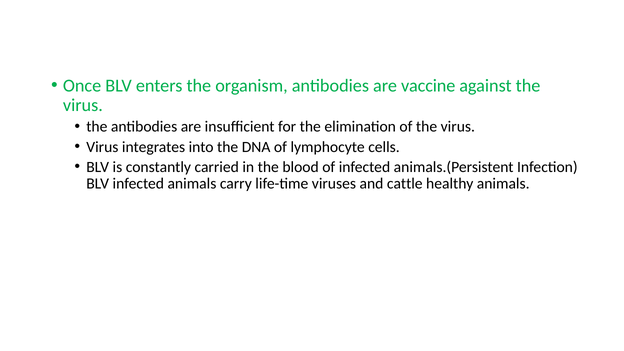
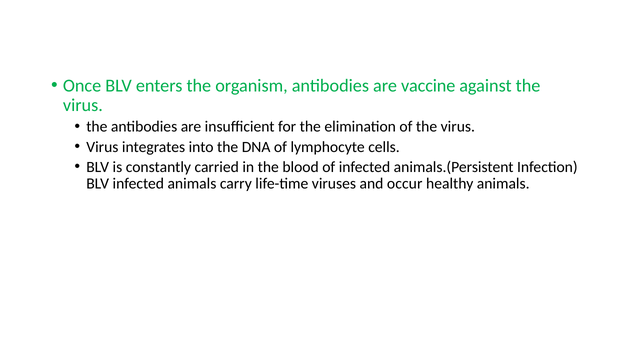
cattle: cattle -> occur (405, 184)
